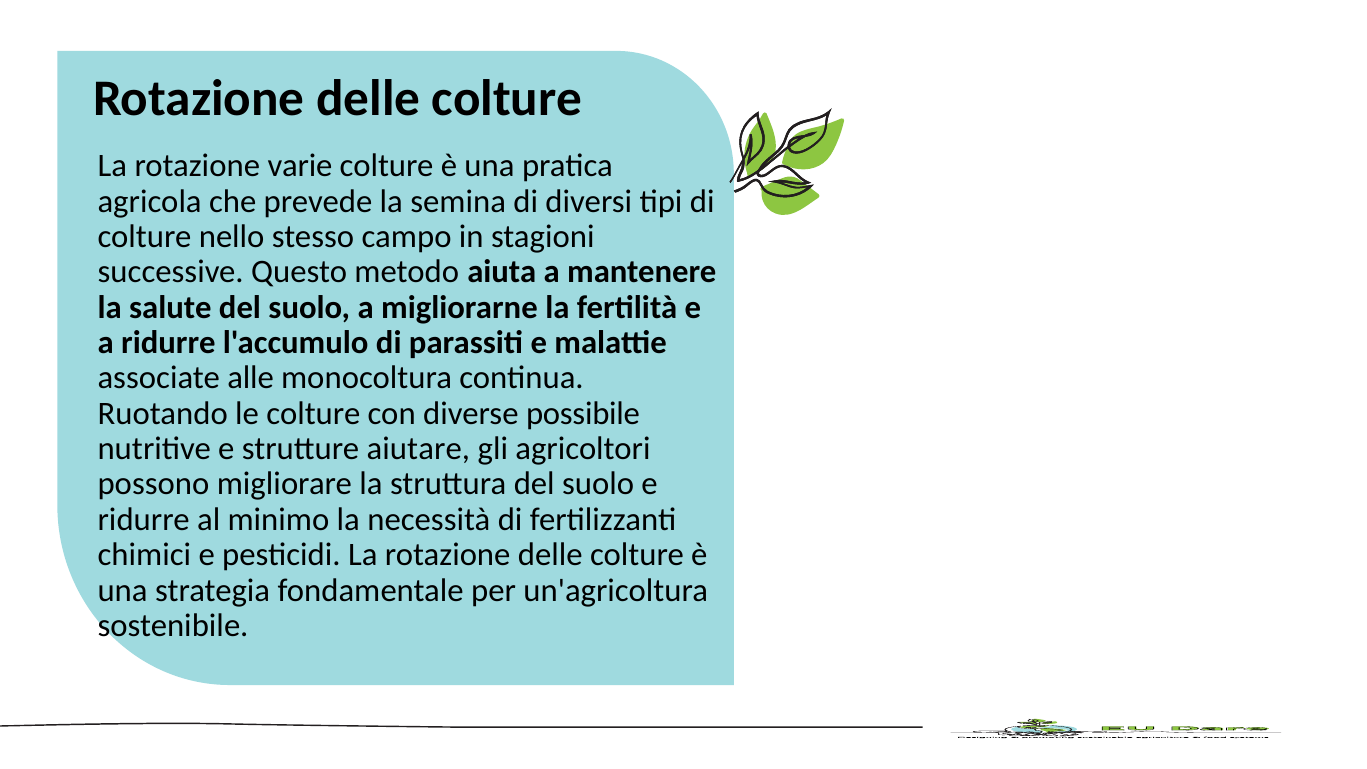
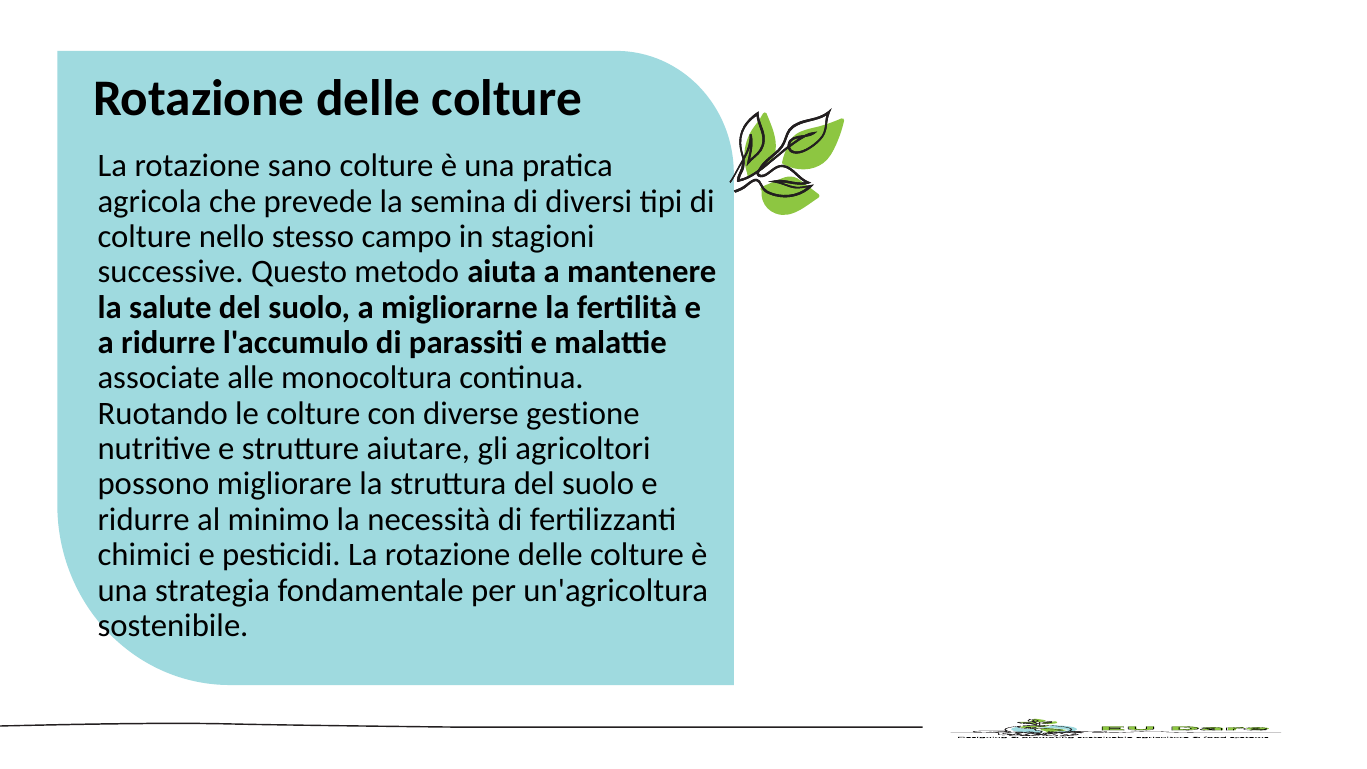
varie: varie -> sano (300, 166)
possibile: possibile -> gestione (583, 413)
